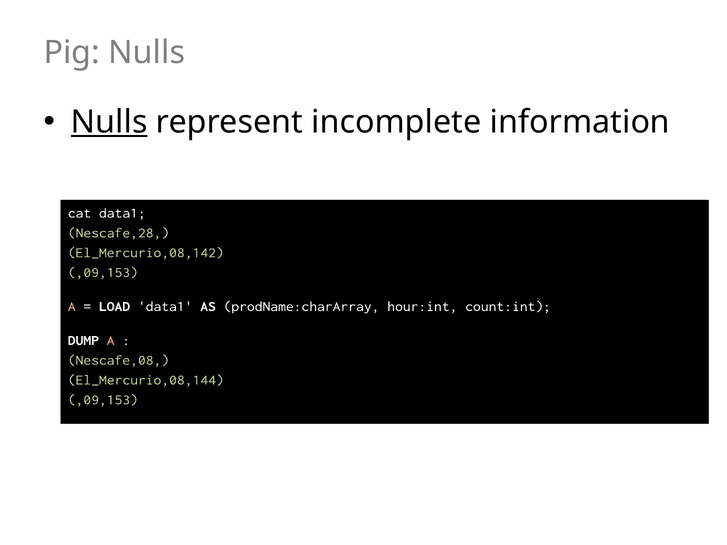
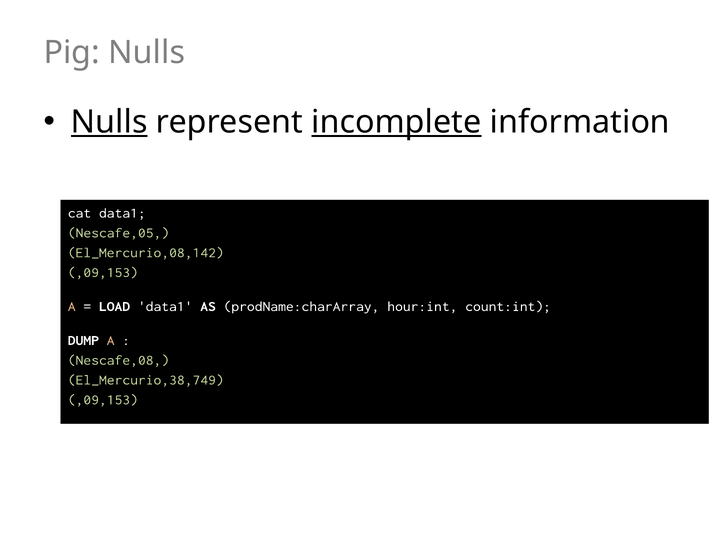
incomplete underline: none -> present (396, 122)
Nescafe,28: Nescafe,28 -> Nescafe,05 (118, 233)
El_Mercurio,08,144: El_Mercurio,08,144 -> El_Mercurio,38,749 (146, 380)
